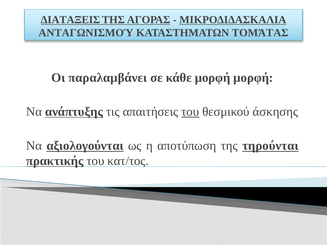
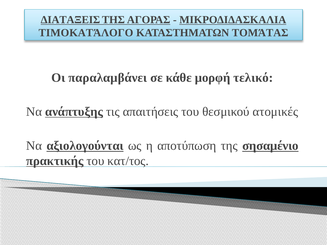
ΑΝΤΑΓΩΝΙΣΜΟΎ: ΑΝΤΑΓΩΝΙΣΜΟΎ -> ΤΙΜΟΚΑΤΆΛΟΓΟ (86, 33)
μορφή μορφή: μορφή -> τελικό (253, 78)
του underline: present -> none (190, 112)
άσκησης: άσκησης -> ατομικές (275, 112)
τηρούνται: τηρούνται -> σησαμένιο (270, 146)
